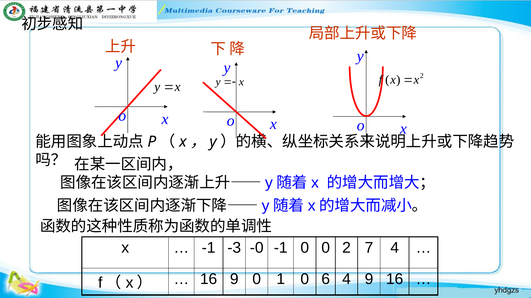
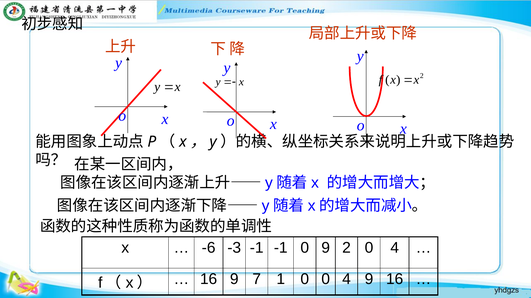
-1: -1 -> -6 (209, 248)
-3 -0: -0 -> -1 (257, 248)
0 0: 0 -> 9 (326, 248)
2 7: 7 -> 0 (369, 248)
9 0: 0 -> 7 (257, 280)
0 6: 6 -> 0 (326, 280)
